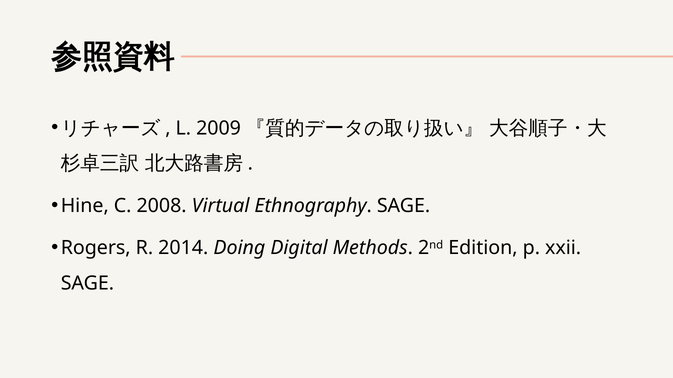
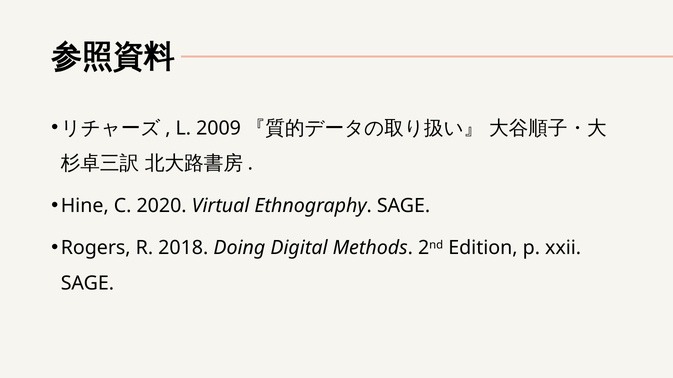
2008: 2008 -> 2020 (162, 206)
2014: 2014 -> 2018 (183, 248)
